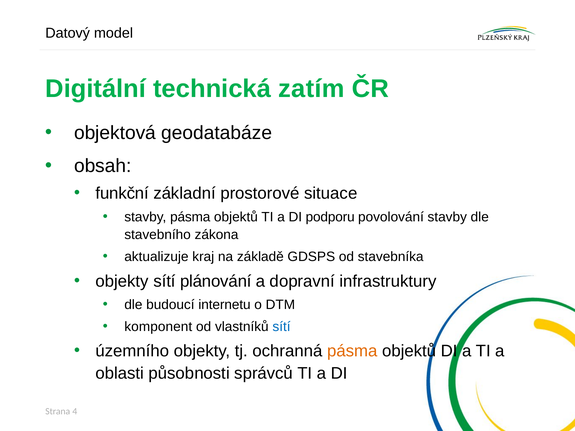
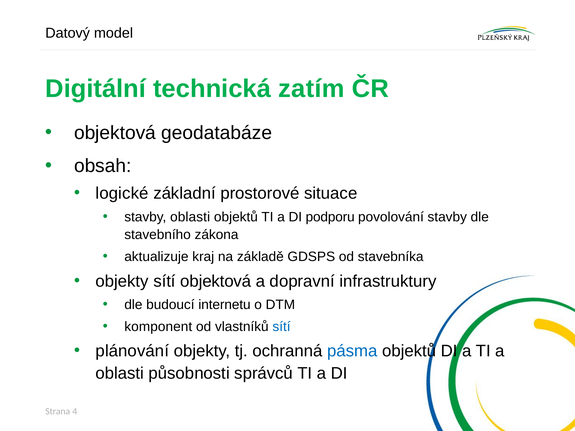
funkční: funkční -> logické (122, 193)
stavby pásma: pásma -> oblasti (190, 217)
sítí plánování: plánování -> objektová (216, 281)
územního: územního -> plánování (132, 351)
pásma colour: orange -> blue (352, 351)
